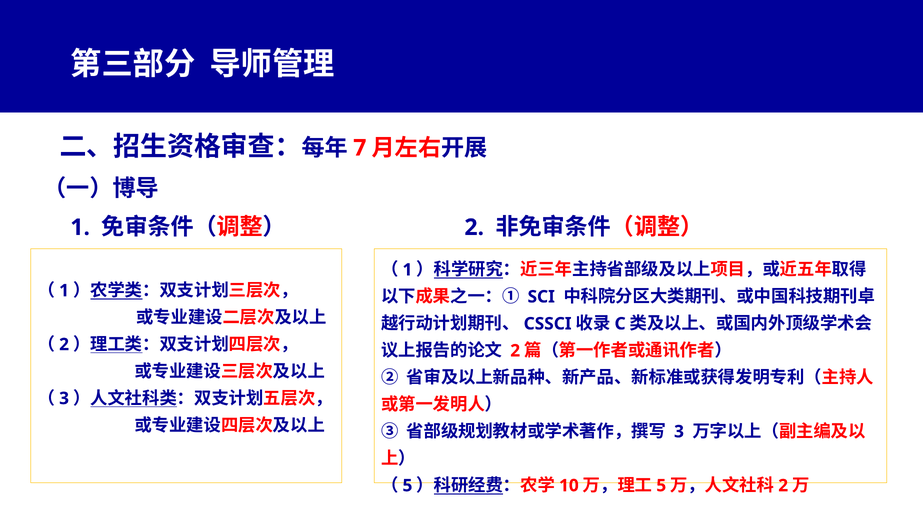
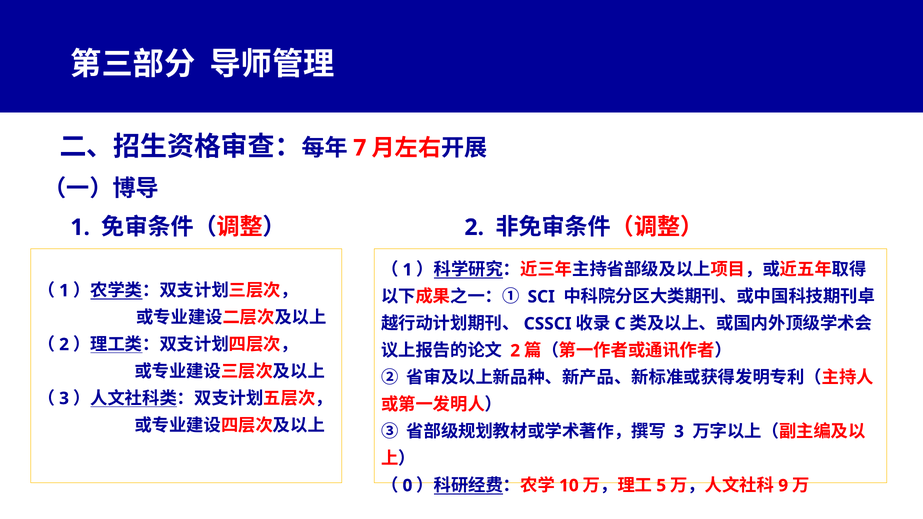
5: 5 -> 0 (407, 486)
2: 2 -> 9 (783, 486)
